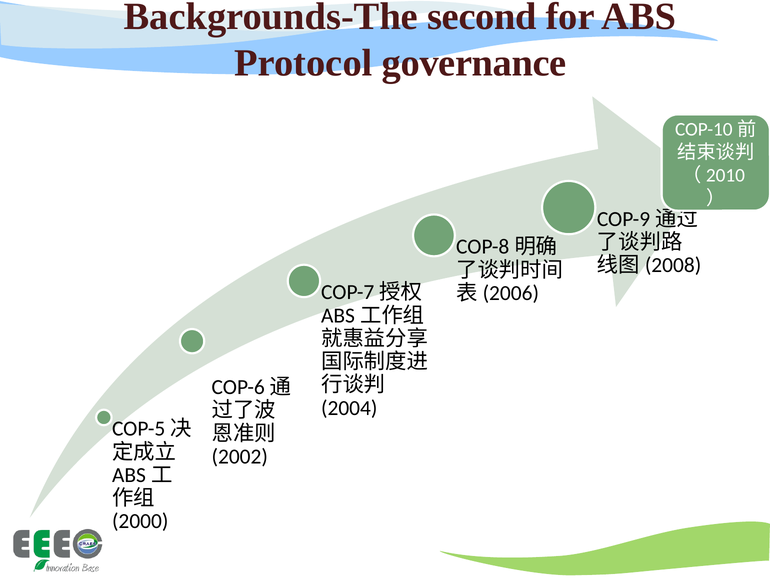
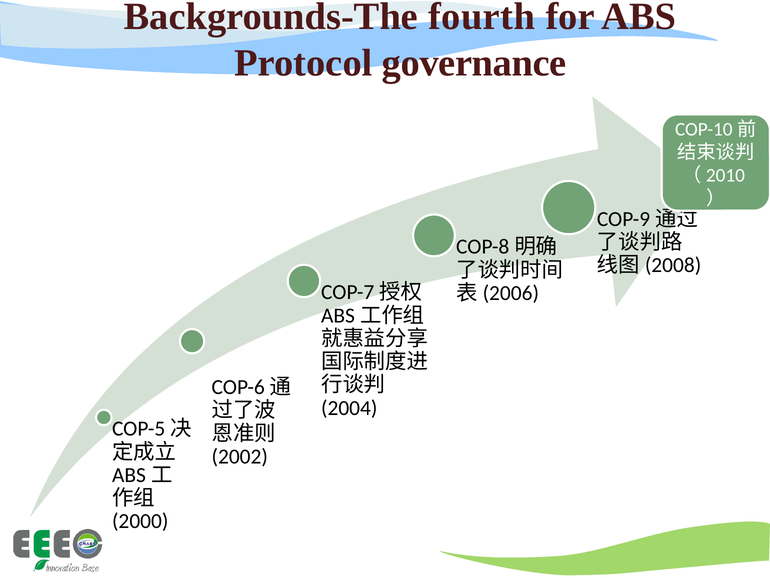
second: second -> fourth (482, 17)
